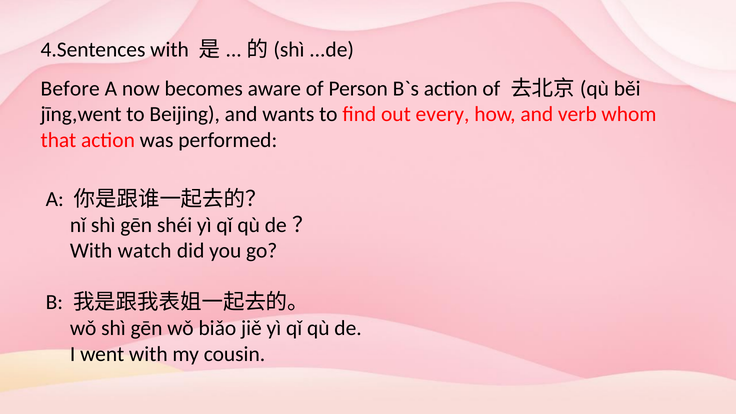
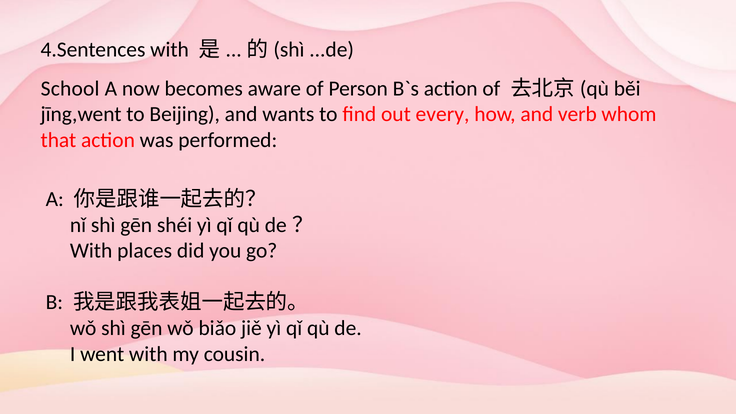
Before: Before -> School (70, 89)
watch: watch -> places (145, 251)
